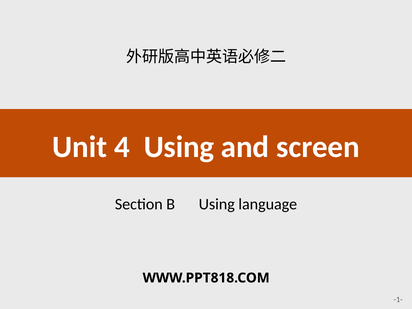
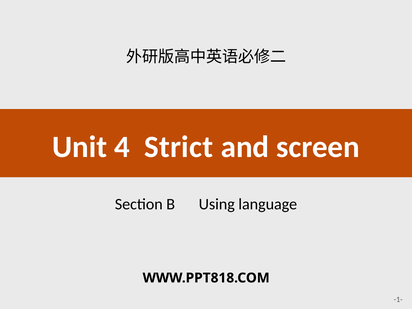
4 Using: Using -> Strict (179, 147)
